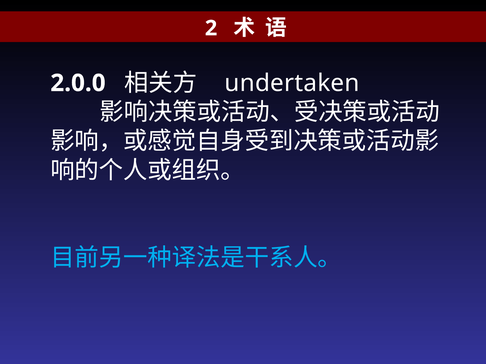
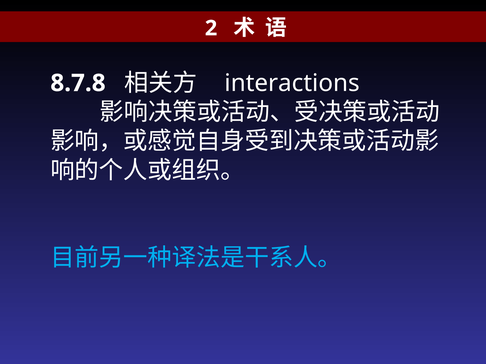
2.0.0: 2.0.0 -> 8.7.8 (78, 83)
undertaken: undertaken -> interactions (292, 83)
